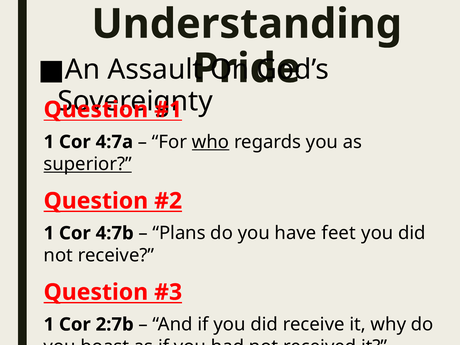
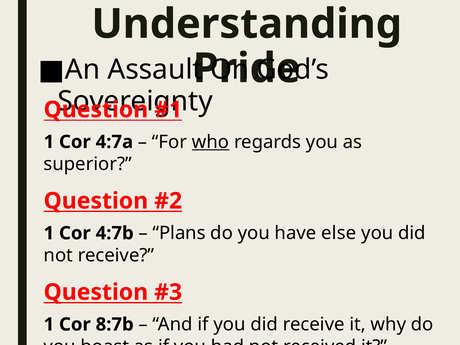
superior underline: present -> none (88, 164)
feet: feet -> else (339, 233)
2:7b: 2:7b -> 8:7b (115, 324)
